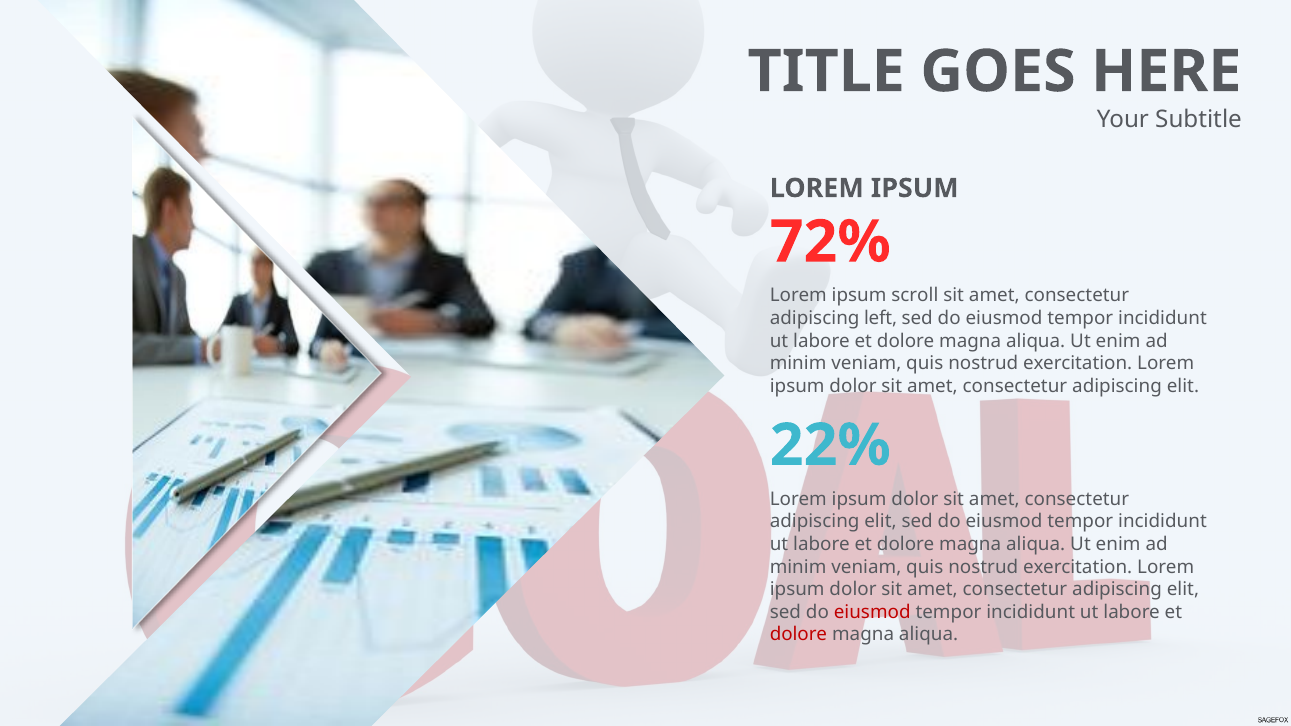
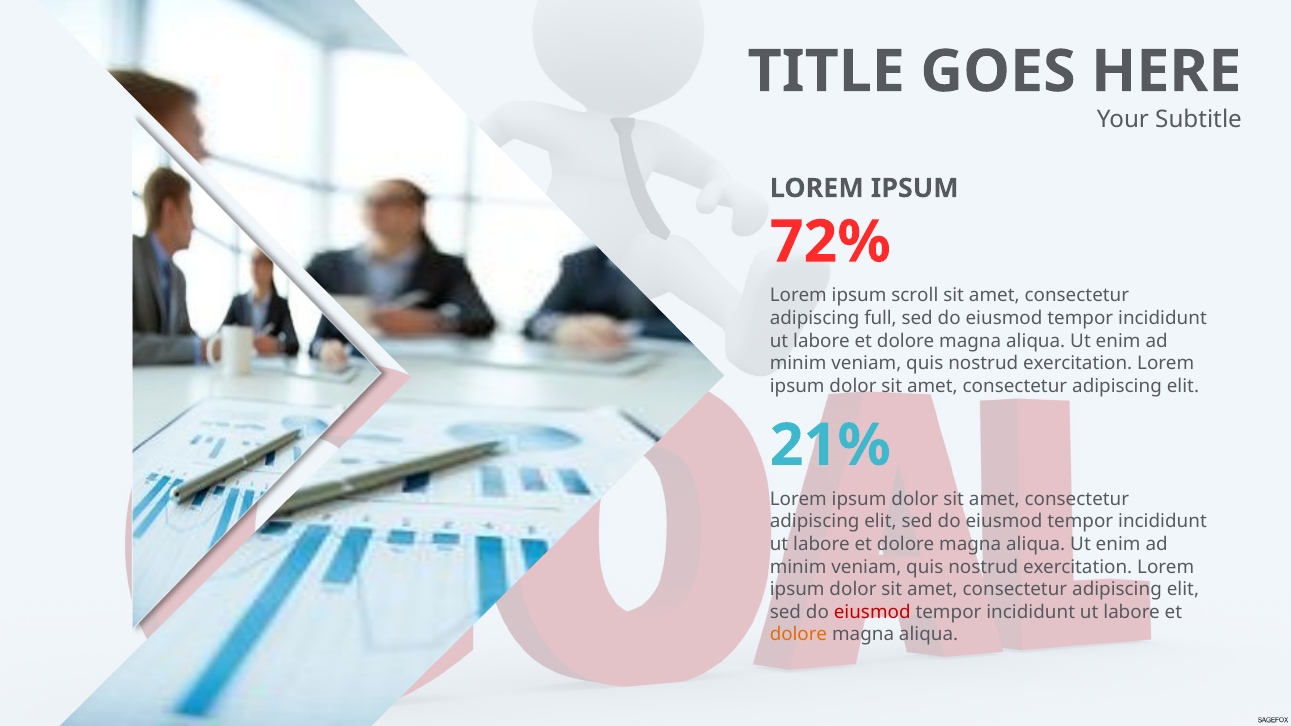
left: left -> full (881, 318)
22%: 22% -> 21% (830, 446)
dolore colour: red -> orange (798, 635)
